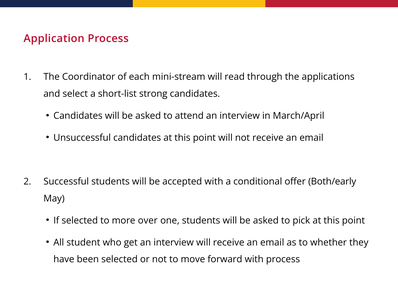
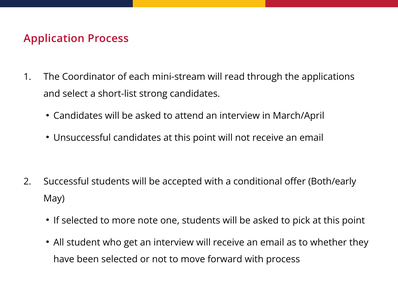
over: over -> note (148, 220)
